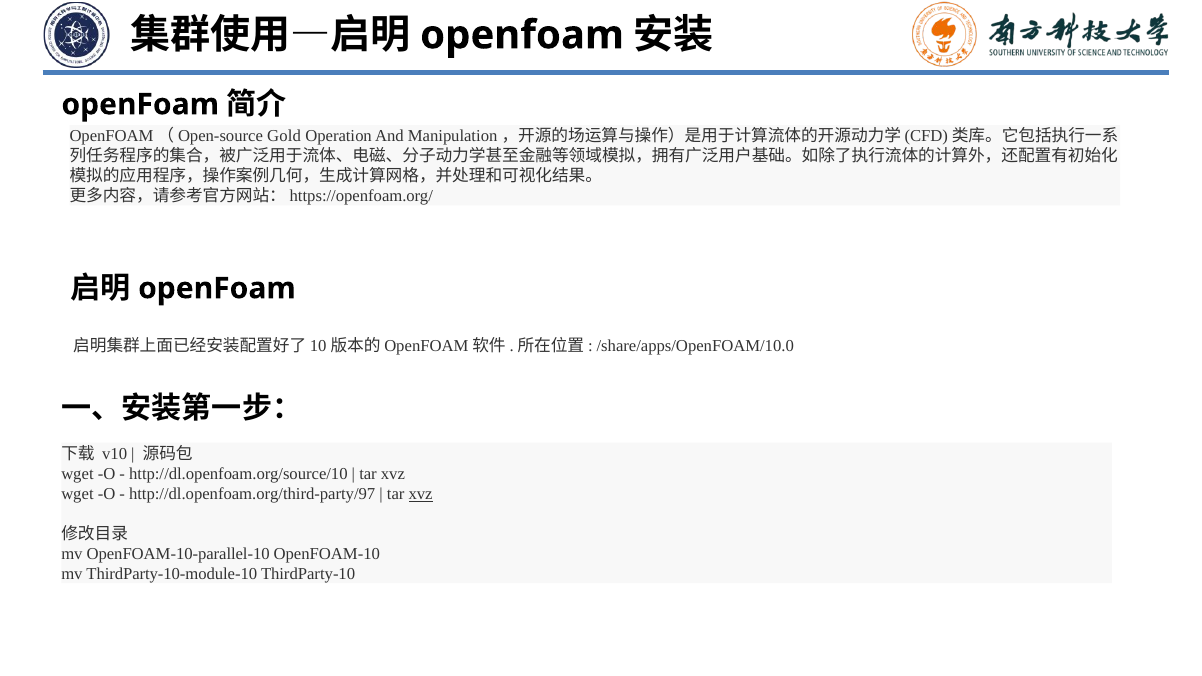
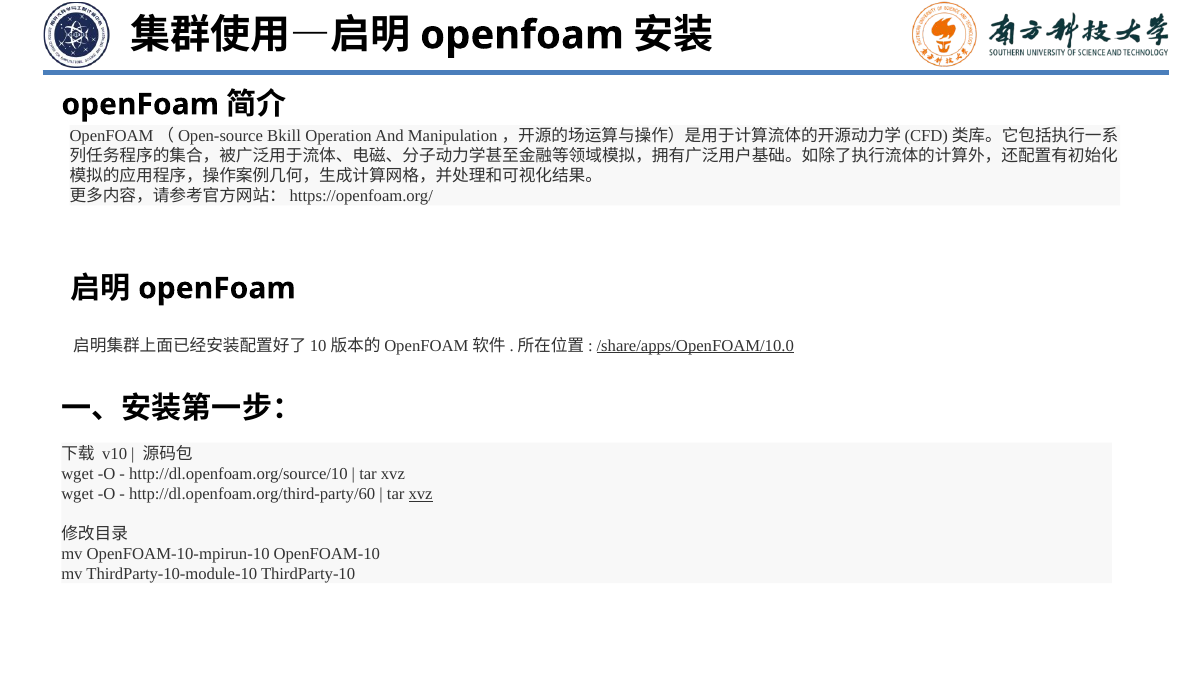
Gold: Gold -> Bkill (284, 136)
/share/apps/OpenFOAM/10.0 underline: none -> present (695, 346)
http://dl.openfoam.org/third-party/97: http://dl.openfoam.org/third-party/97 -> http://dl.openfoam.org/third-party/60 (252, 494)
OpenFOAM-10-parallel-10: OpenFOAM-10-parallel-10 -> OpenFOAM-10-mpirun-10 (178, 554)
